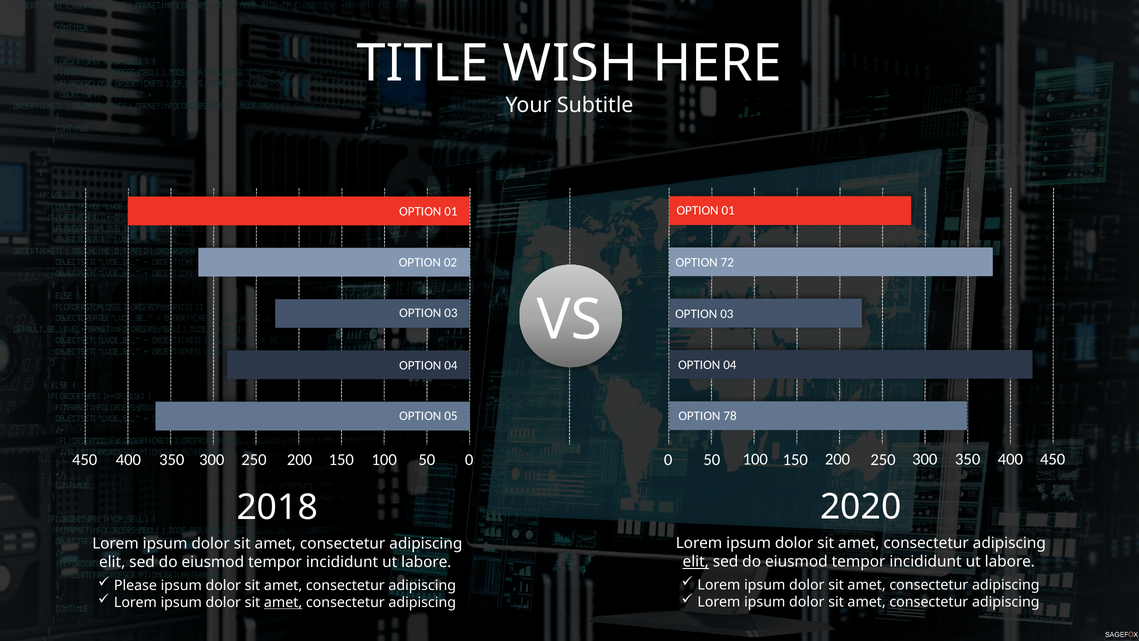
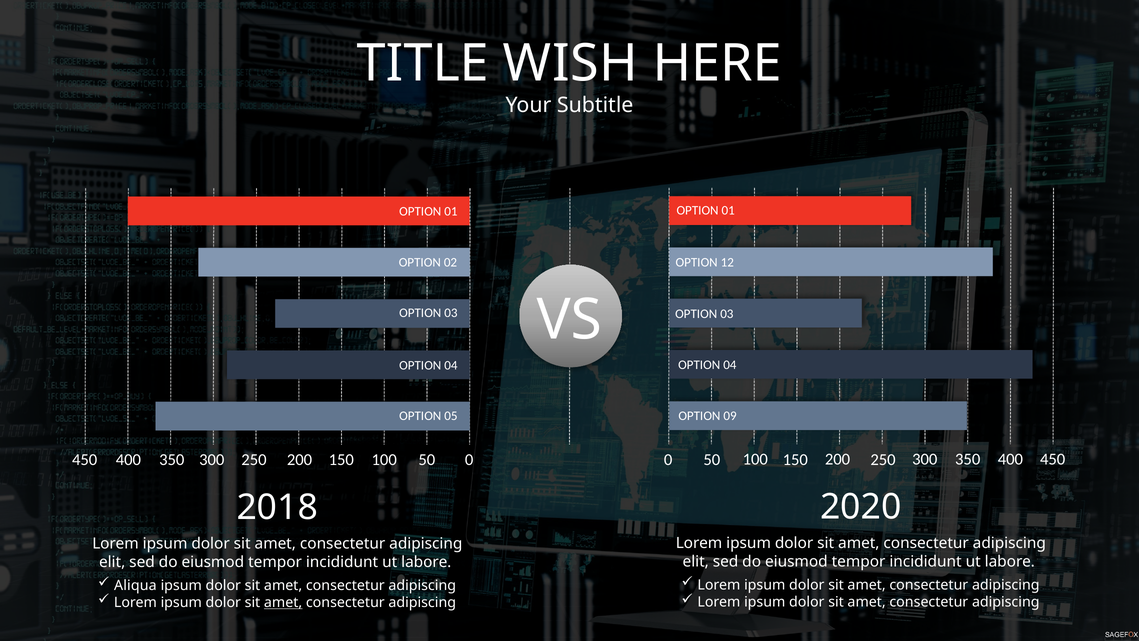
72: 72 -> 12 (727, 262)
78: 78 -> 09 (730, 416)
elit underline: present -> none (696, 561)
Please: Please -> Aliqua (135, 585)
